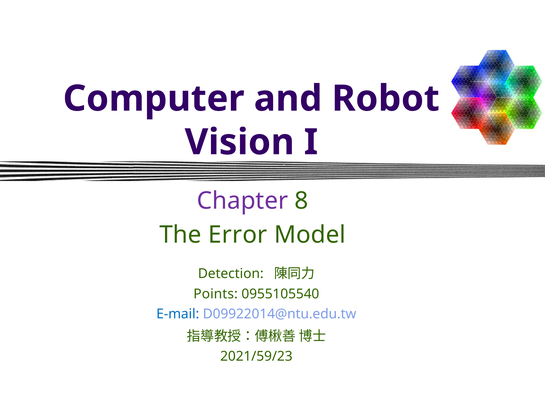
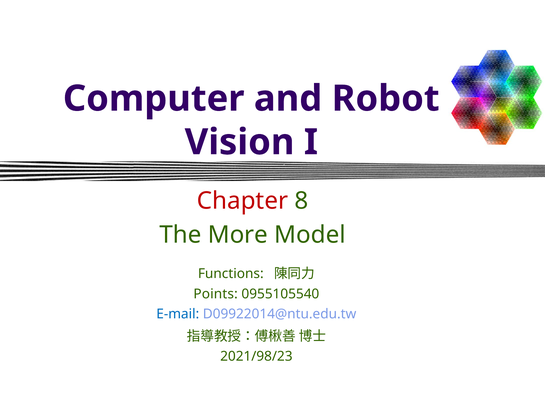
Chapter colour: purple -> red (242, 201)
Error: Error -> More (238, 235)
Detection: Detection -> Functions (231, 274)
2021/59/23: 2021/59/23 -> 2021/98/23 (256, 356)
